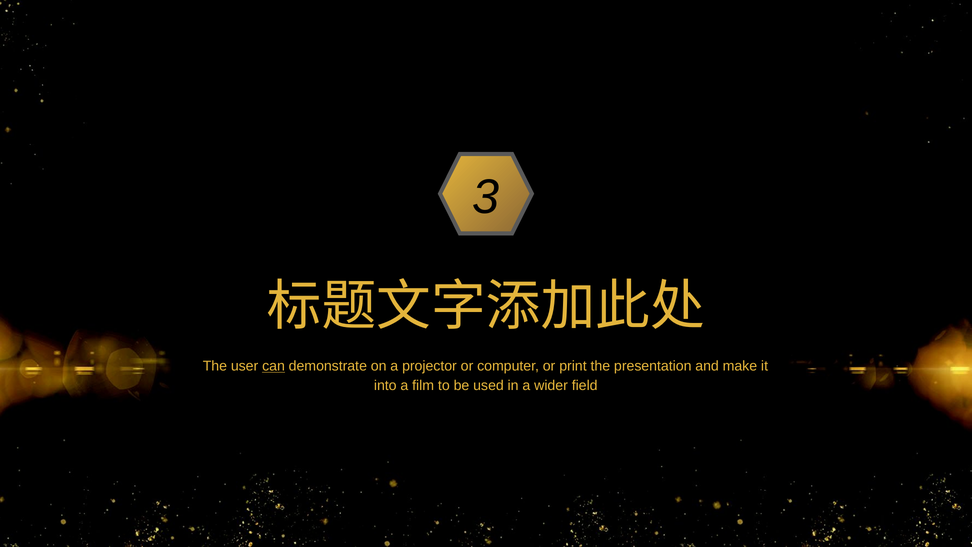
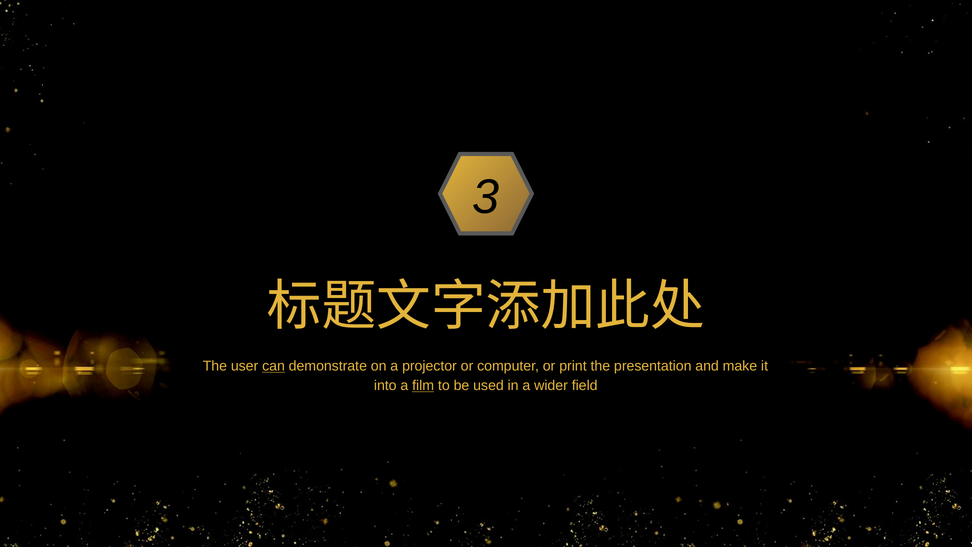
film underline: none -> present (423, 385)
